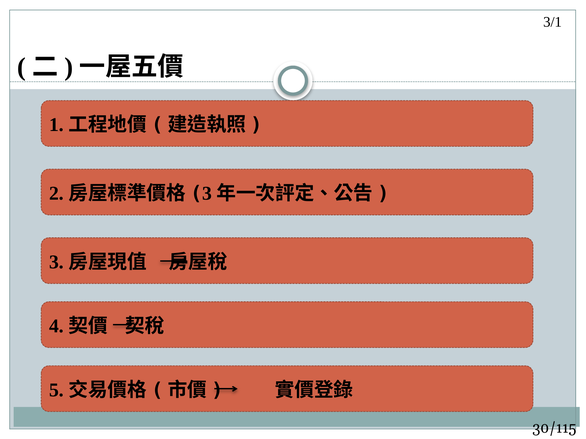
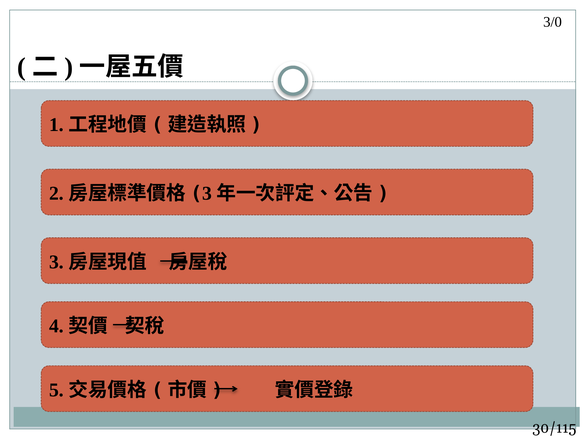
3/1: 3/1 -> 3/0 (553, 22)
